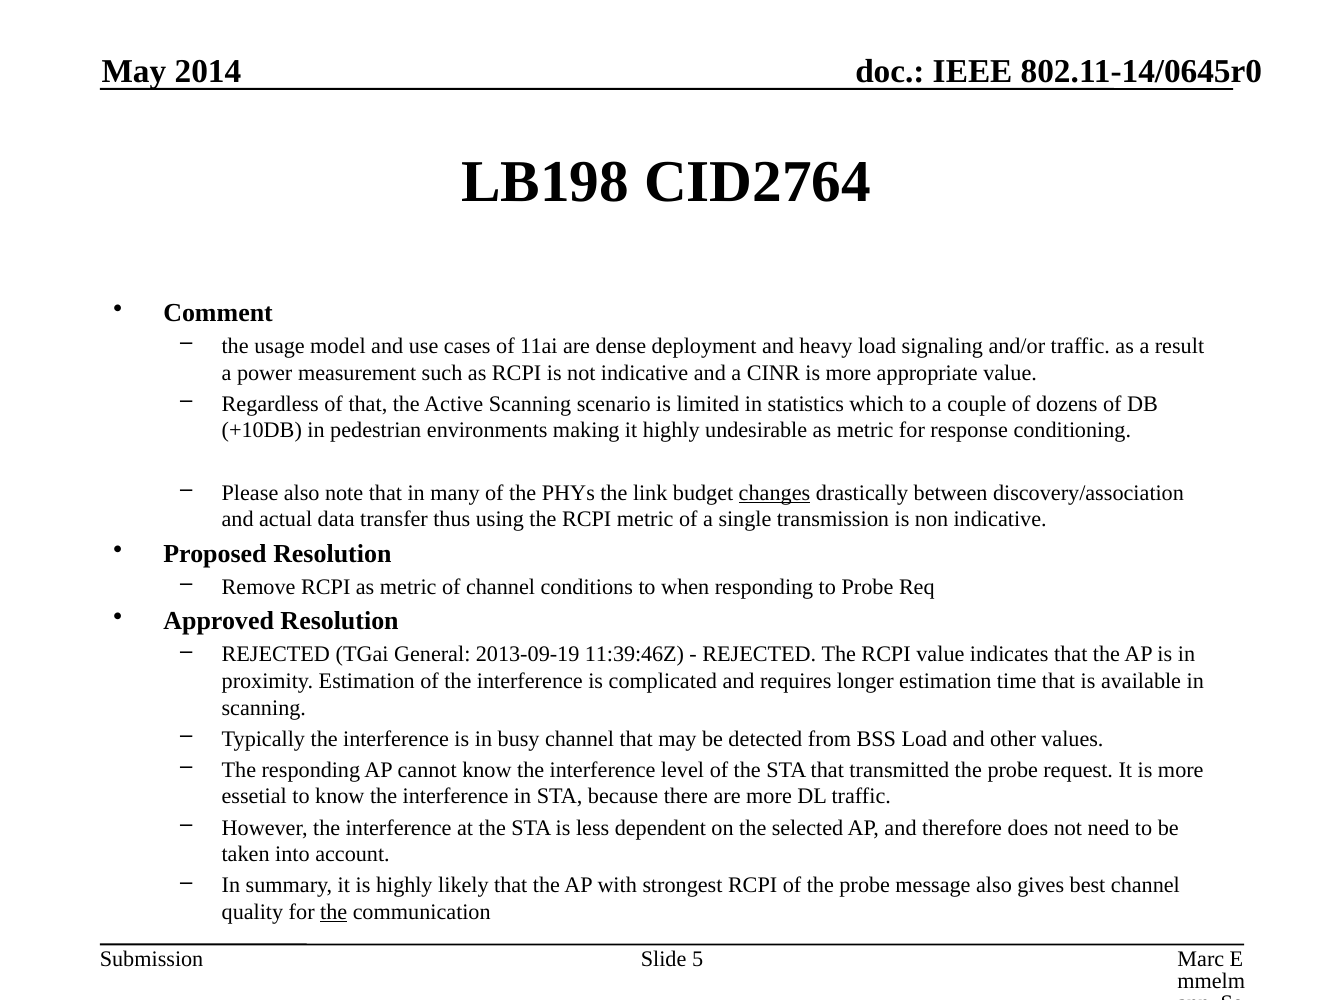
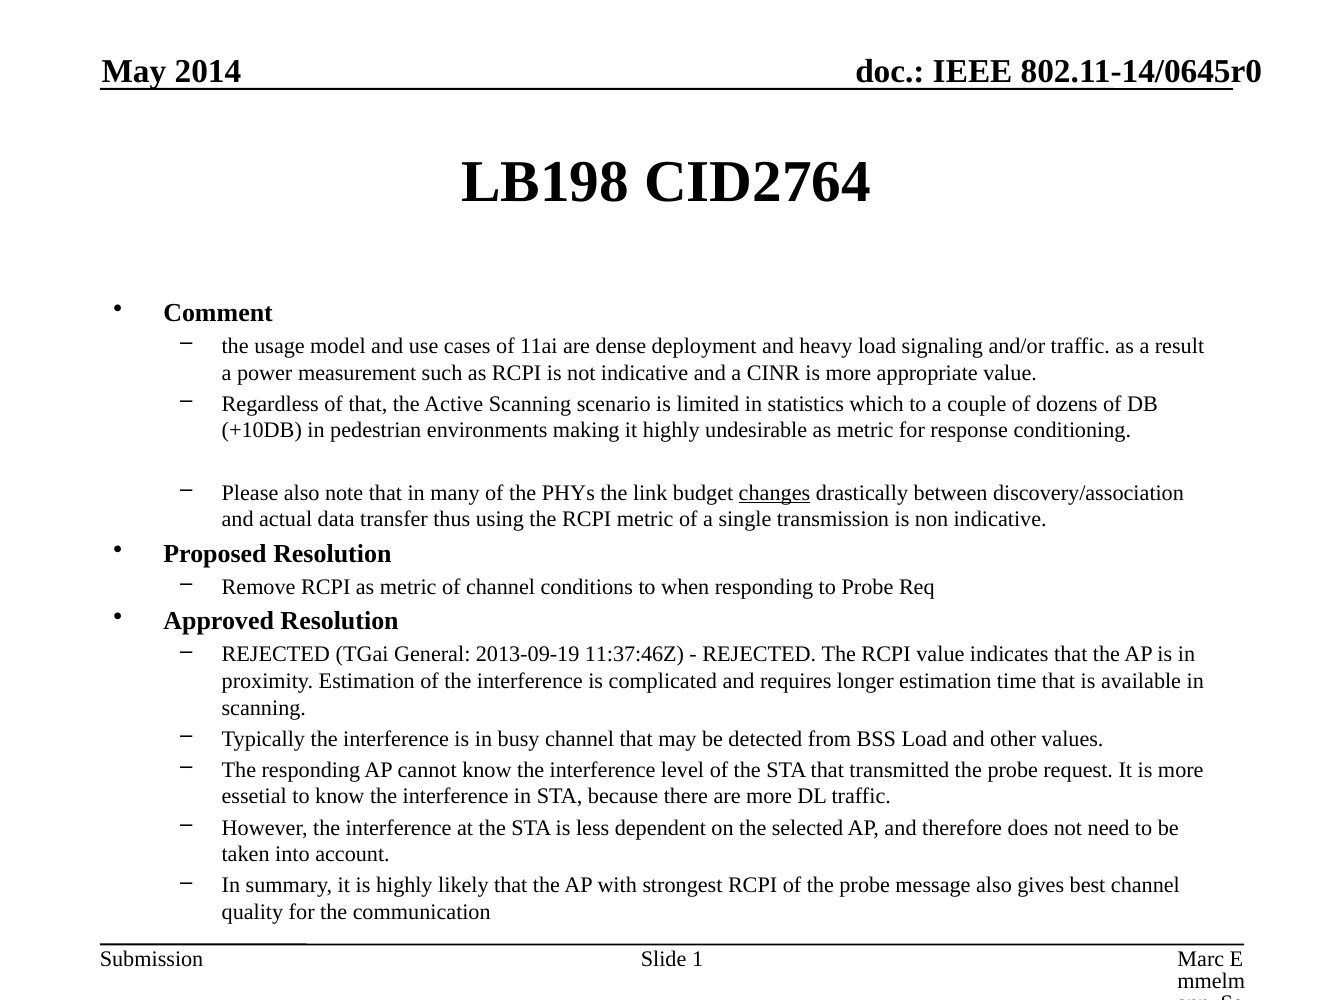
11:39:46Z: 11:39:46Z -> 11:37:46Z (634, 654)
the underline: present -> none (334, 912)
5: 5 -> 1 (698, 959)
